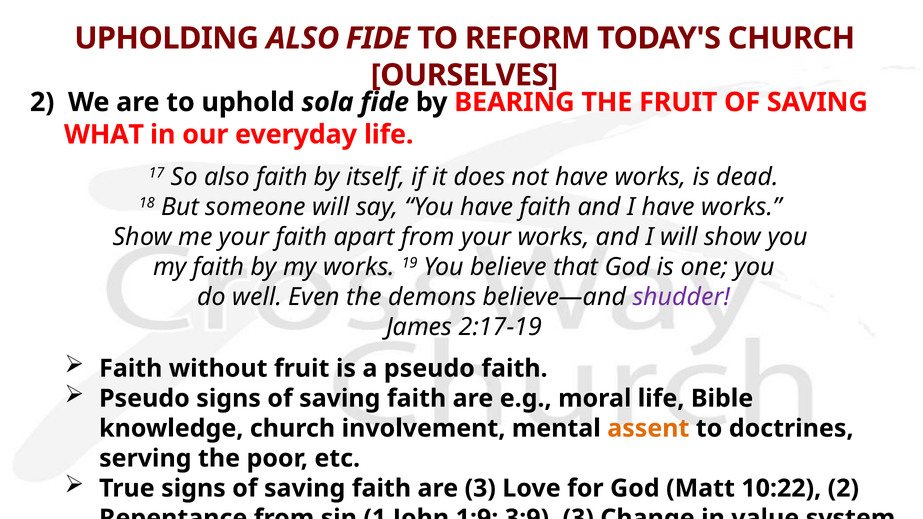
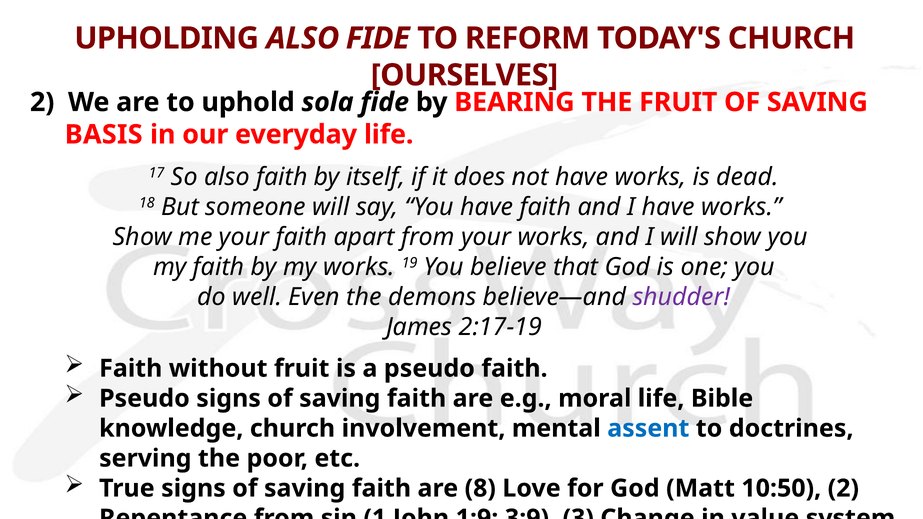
WHAT: WHAT -> BASIS (104, 135)
assent colour: orange -> blue (648, 429)
are 3: 3 -> 8 (480, 489)
10:22: 10:22 -> 10:50 (781, 489)
